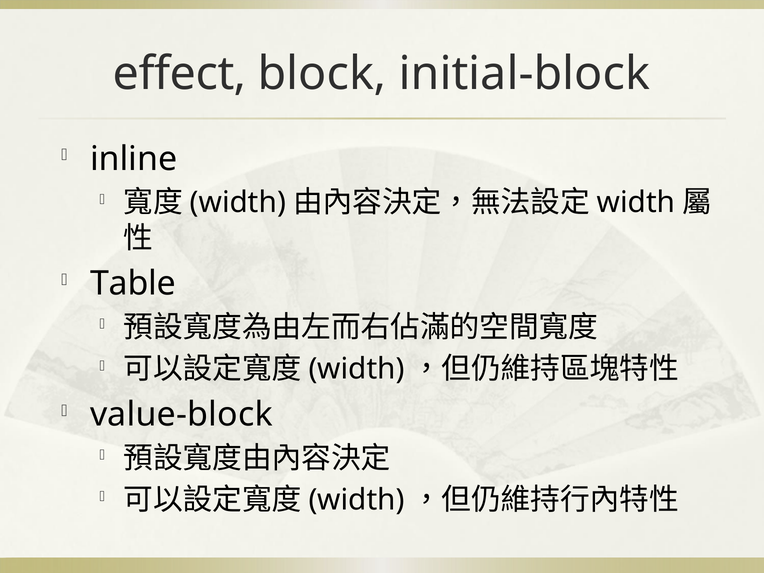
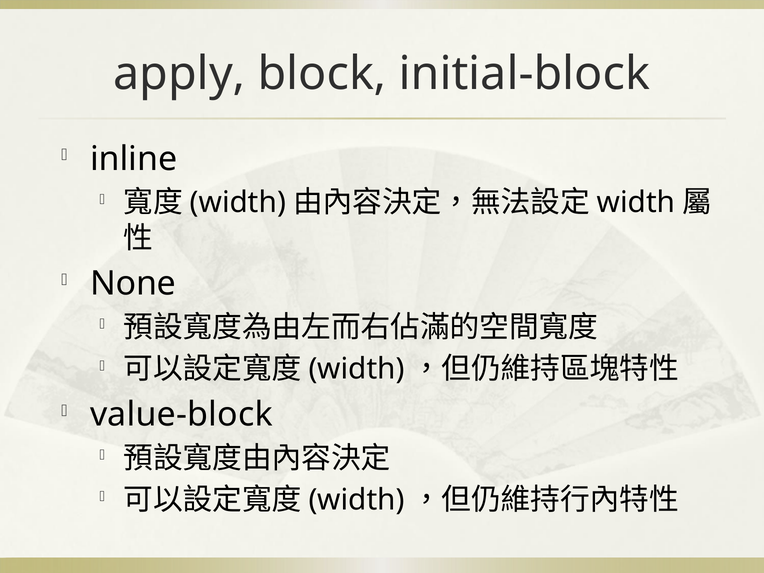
effect: effect -> apply (179, 74)
Table: Table -> None (133, 284)
